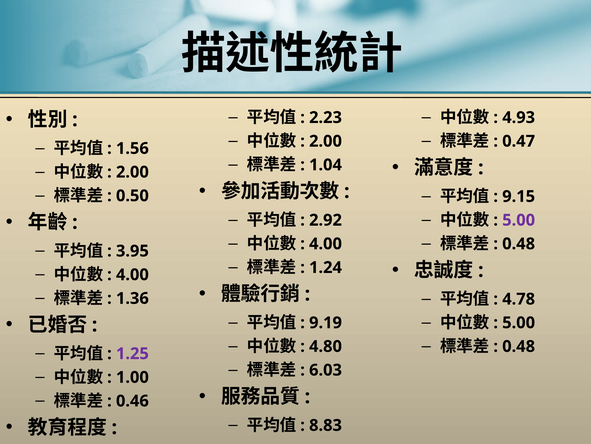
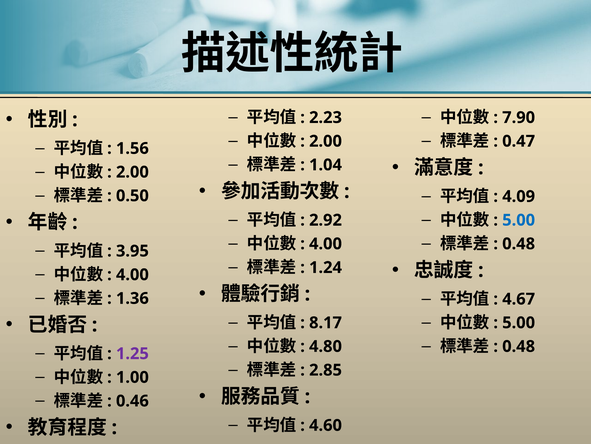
4.93: 4.93 -> 7.90 (519, 117)
9.15: 9.15 -> 4.09 (519, 196)
5.00 colour: purple -> blue (519, 220)
4.78: 4.78 -> 4.67 (519, 299)
9.19: 9.19 -> 8.17 (326, 322)
6.03: 6.03 -> 2.85 (326, 370)
8.83: 8.83 -> 4.60 (326, 425)
